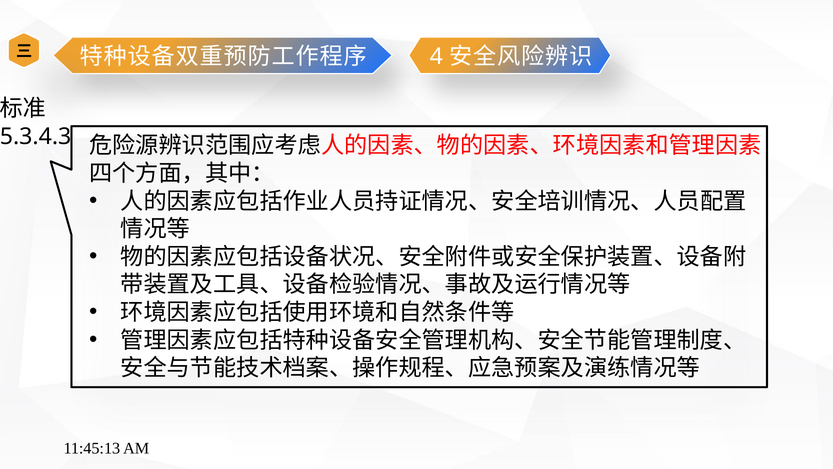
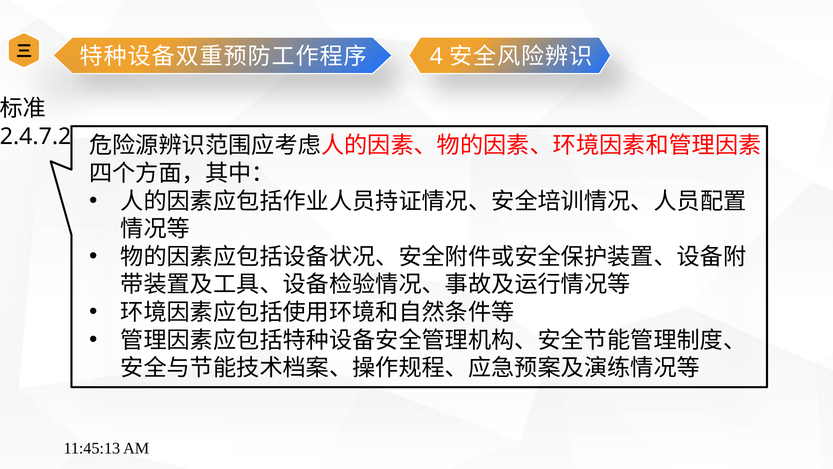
5.3.4.3: 5.3.4.3 -> 2.4.7.2 (36, 136)
